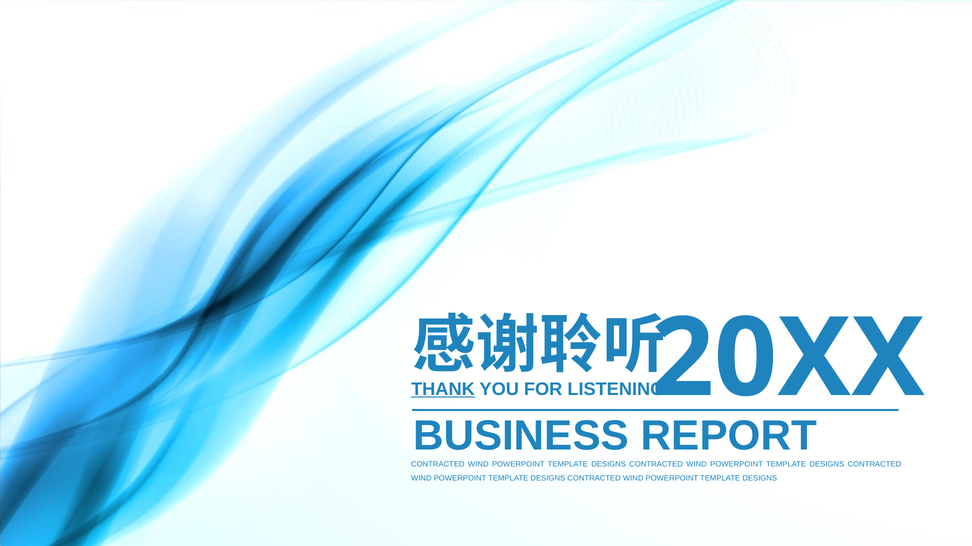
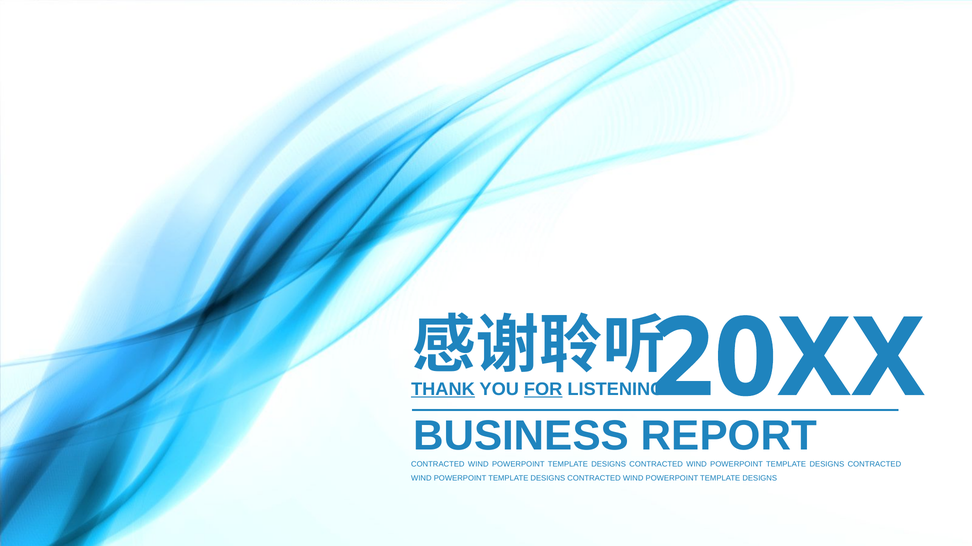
FOR underline: none -> present (543, 390)
